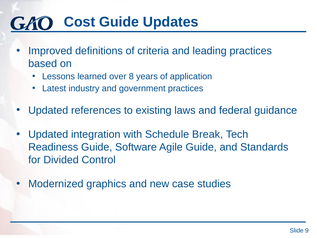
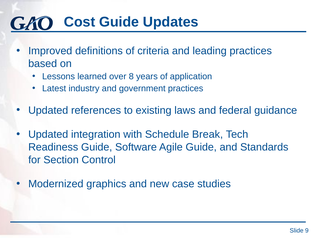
Divided: Divided -> Section (61, 160)
